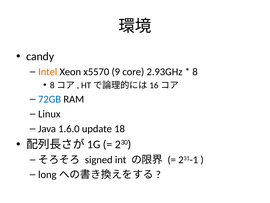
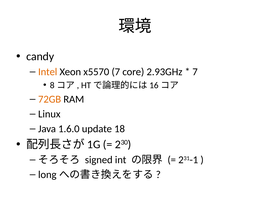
x5570 9: 9 -> 7 (116, 72)
8: 8 -> 7 (195, 72)
72GB colour: blue -> orange (50, 99)
